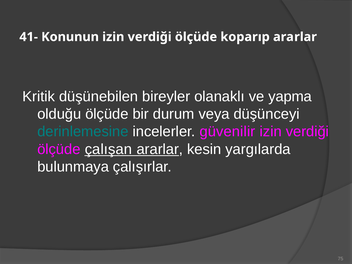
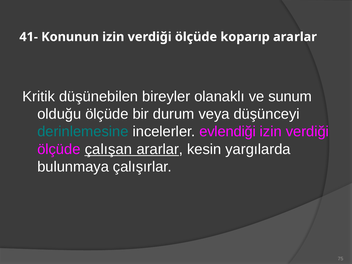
yapma: yapma -> sunum (290, 96)
güvenilir: güvenilir -> evlendiği (228, 132)
